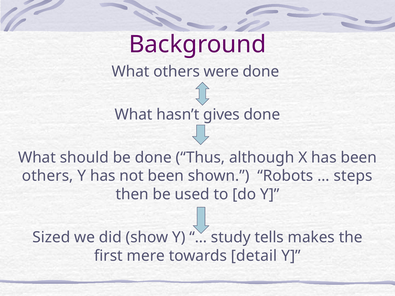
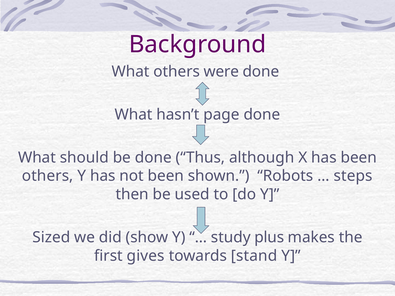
gives: gives -> page (221, 115)
tells: tells -> plus (269, 238)
mere: mere -> gives (146, 256)
detail: detail -> stand (254, 256)
